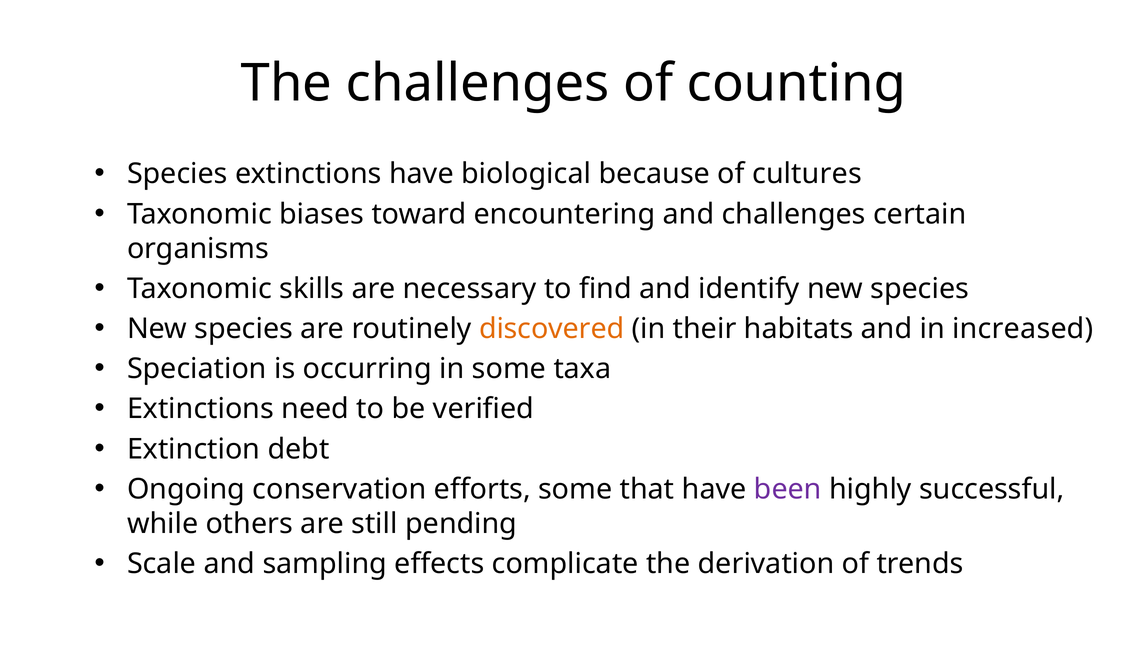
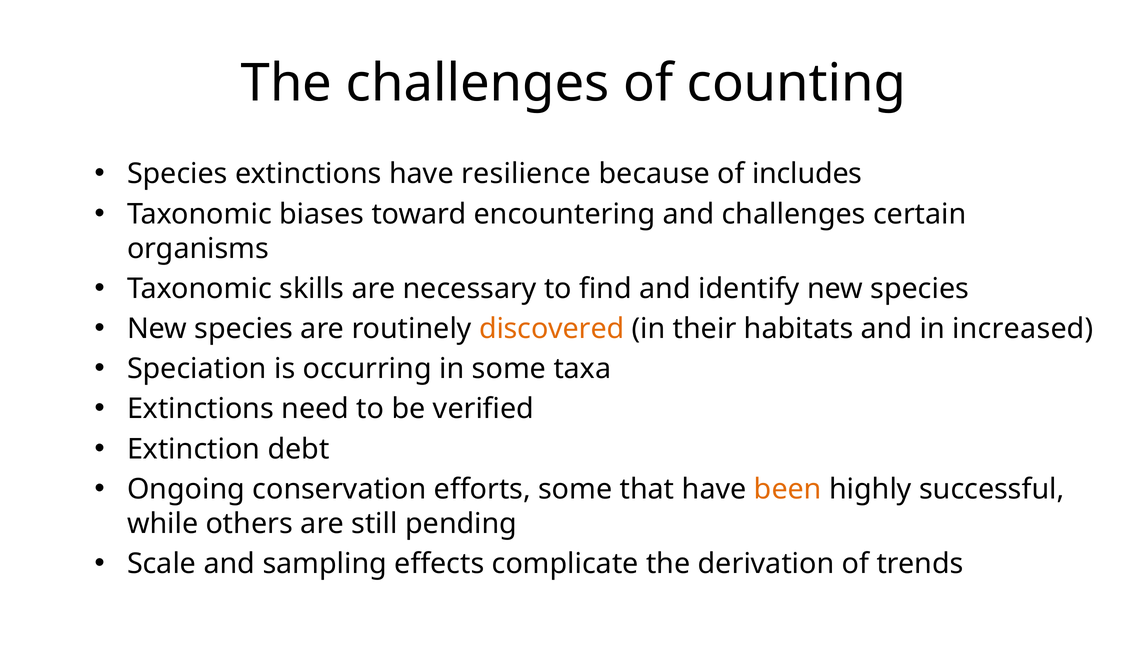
biological: biological -> resilience (526, 174)
cultures: cultures -> includes (807, 174)
been colour: purple -> orange (788, 490)
